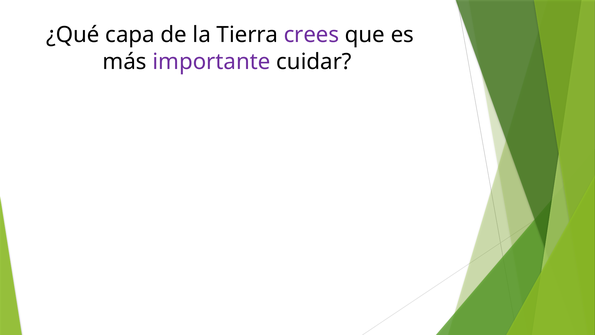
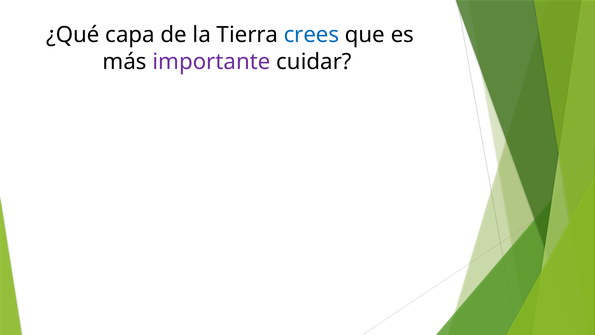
crees colour: purple -> blue (311, 35)
